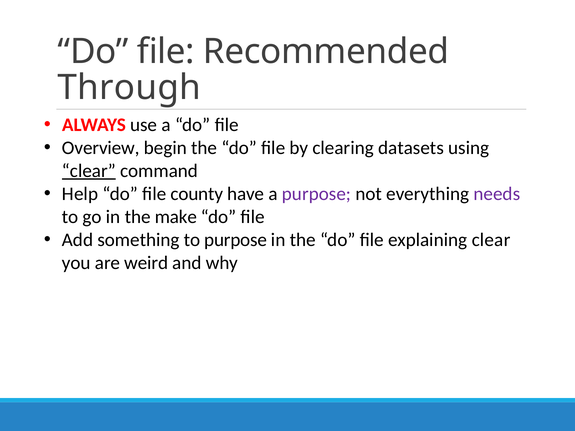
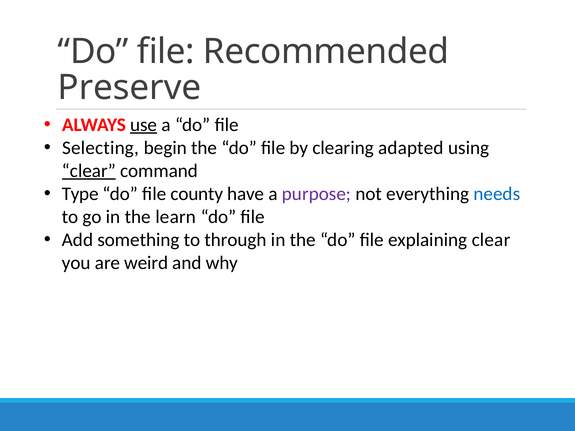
Through: Through -> Preserve (129, 88)
use underline: none -> present (144, 125)
Overview: Overview -> Selecting (101, 148)
datasets: datasets -> adapted (411, 148)
Help: Help -> Type (80, 194)
needs colour: purple -> blue (497, 194)
make: make -> learn (176, 217)
to purpose: purpose -> through (236, 240)
